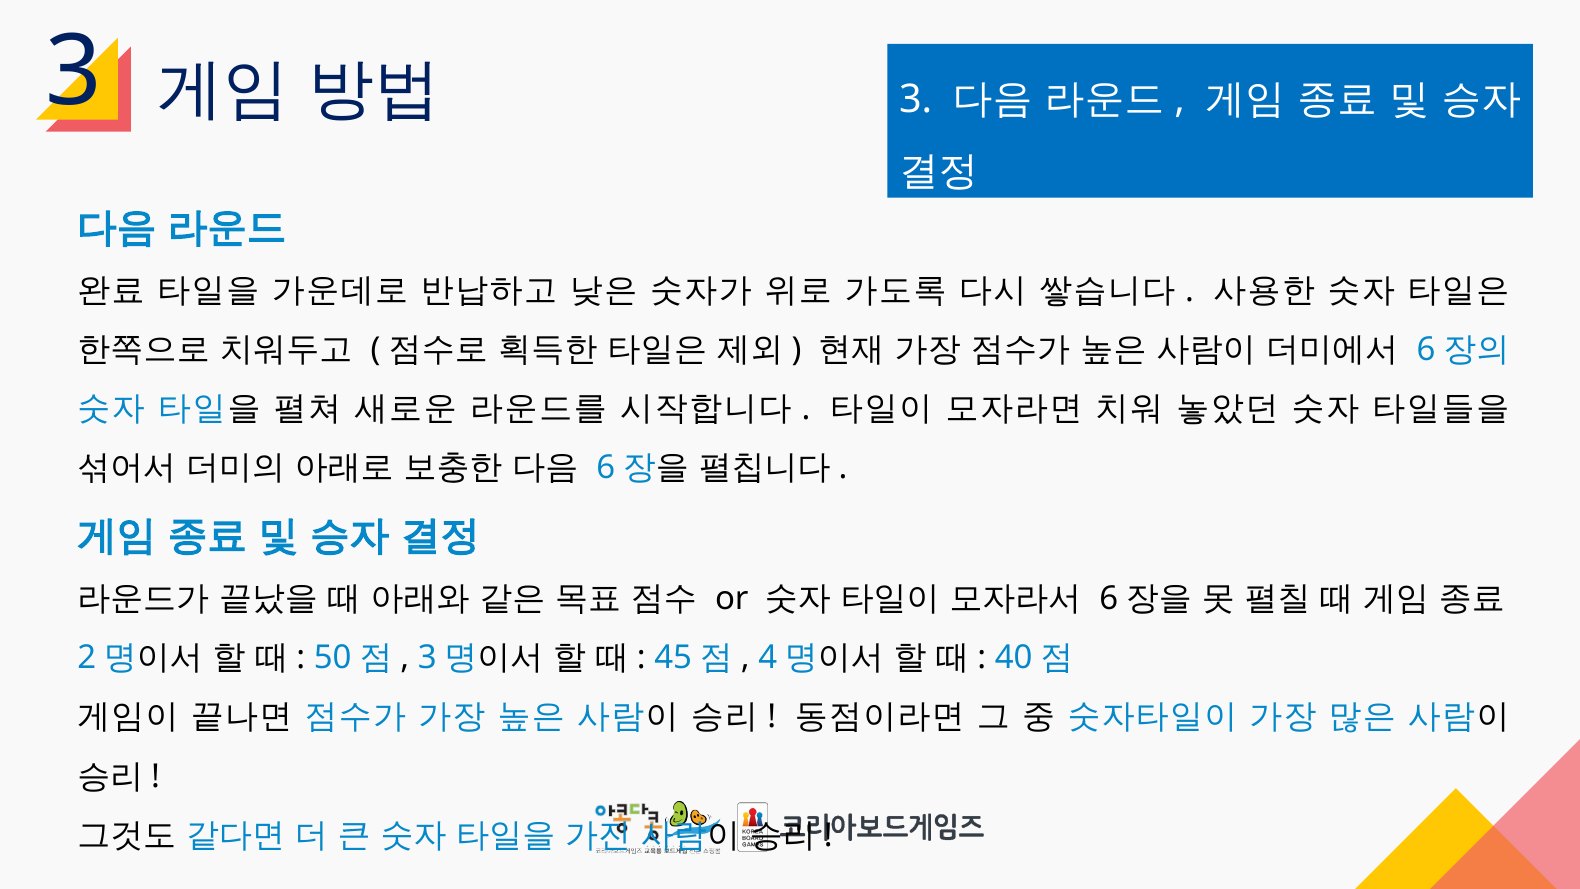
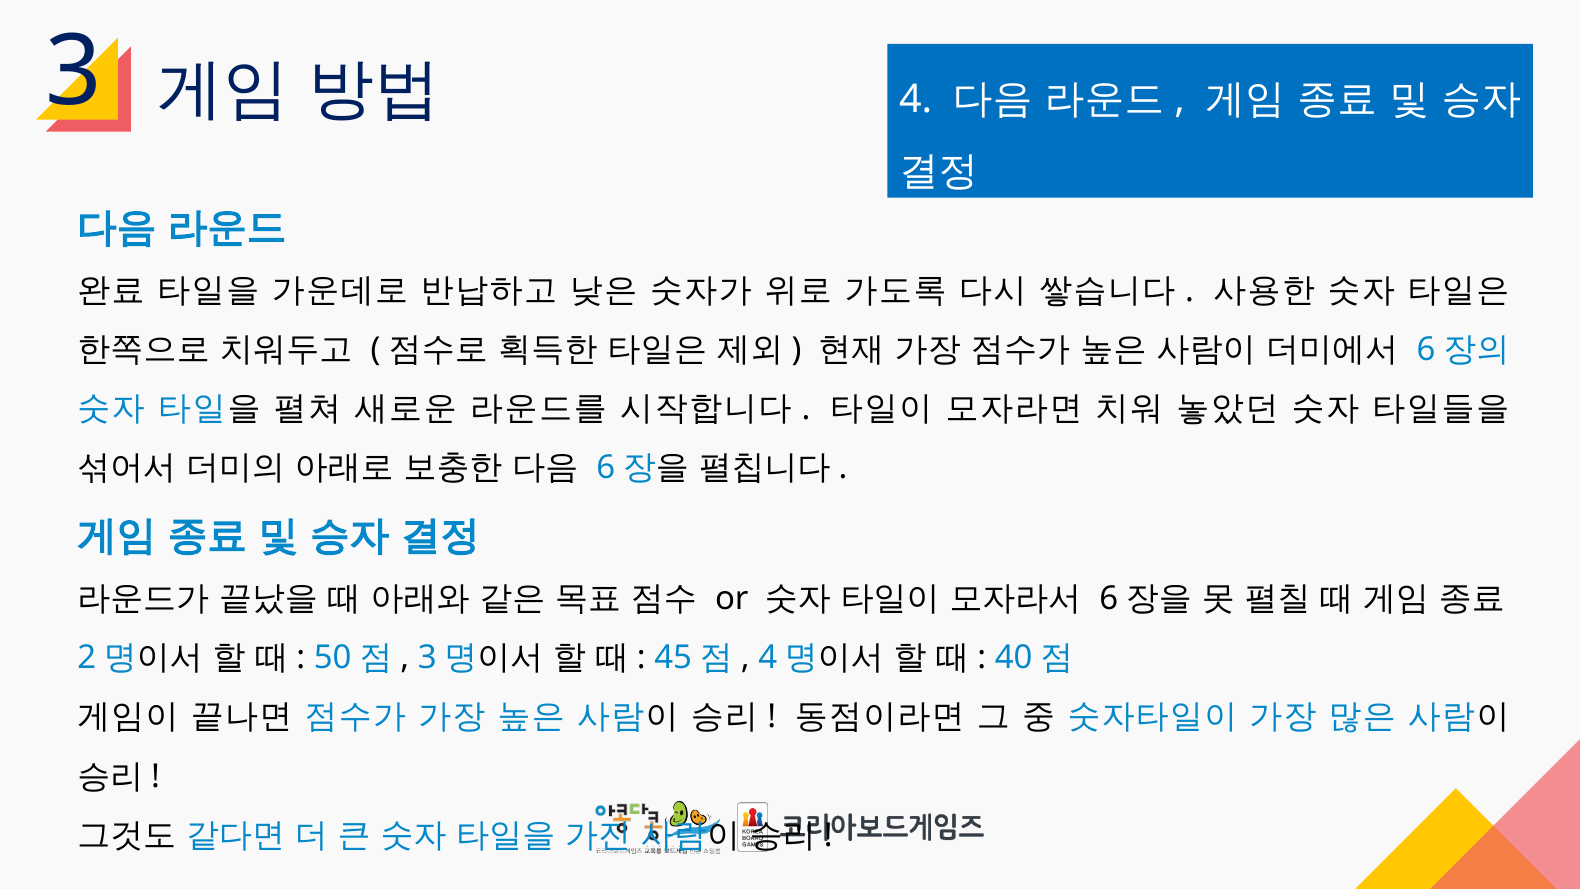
3: 3 -> 4 (916, 100)
